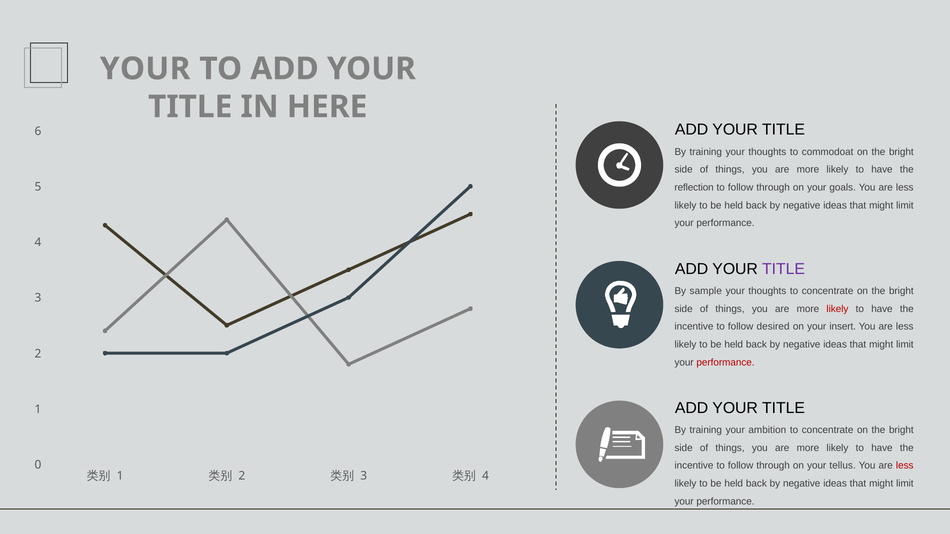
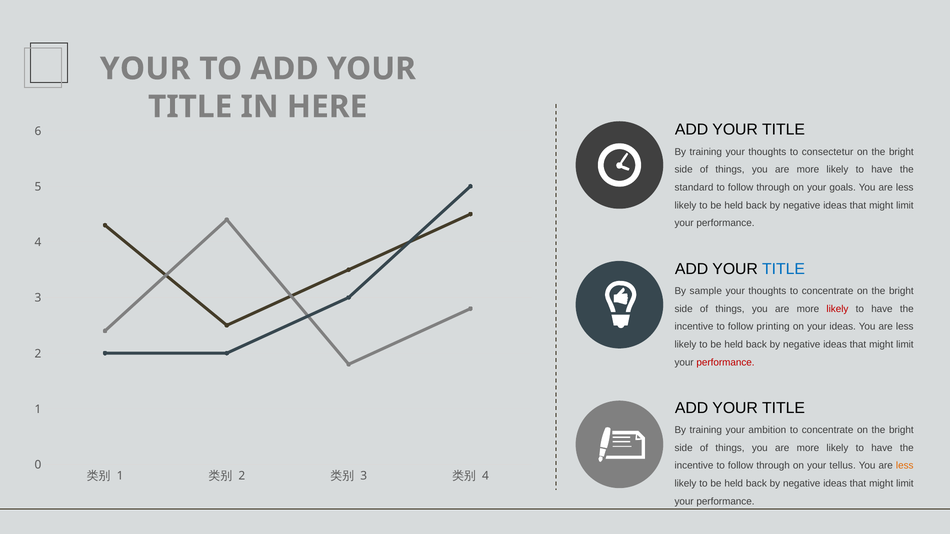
commodoat: commodoat -> consectetur (828, 152)
reflection: reflection -> standard (694, 188)
TITLE colour: purple -> blue (783, 269)
desired: desired -> printing (773, 327)
your insert: insert -> ideas (843, 327)
less colour: red -> orange (905, 466)
